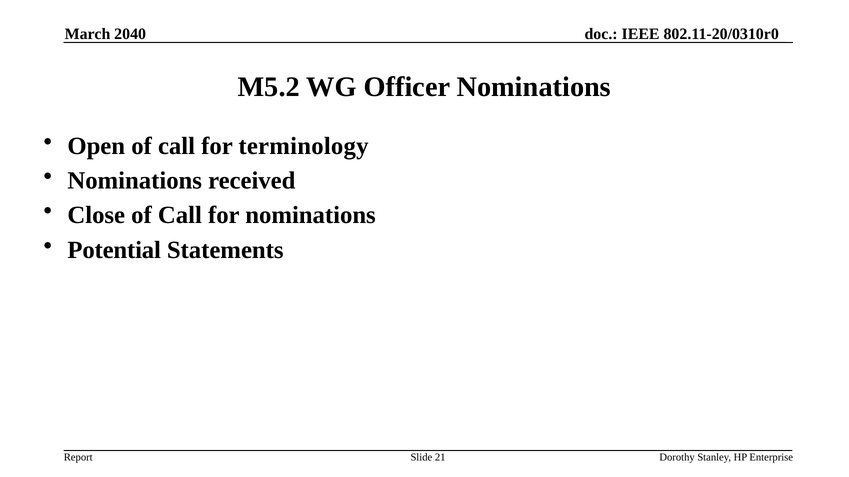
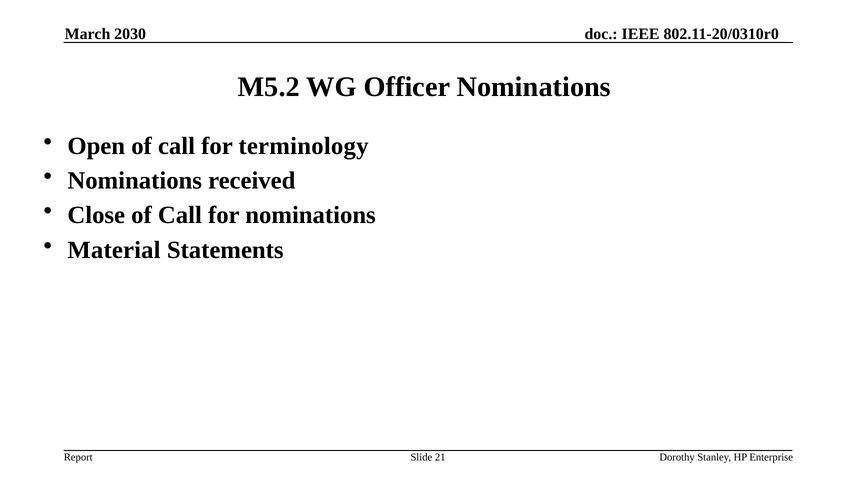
2040: 2040 -> 2030 (130, 34)
Potential: Potential -> Material (114, 250)
